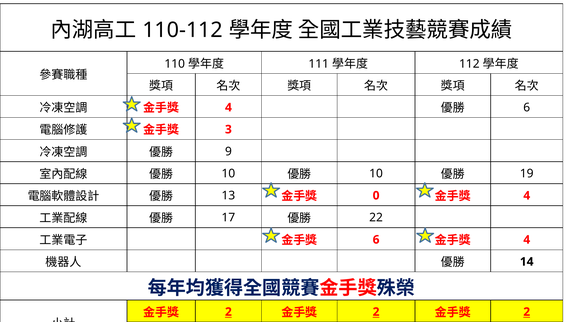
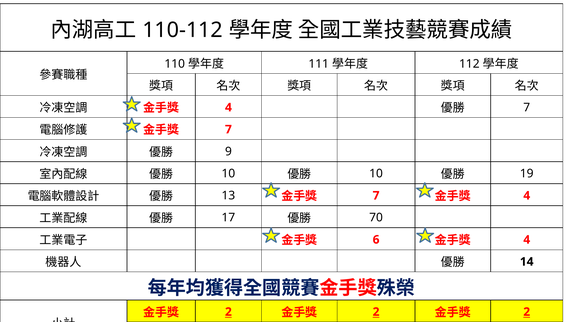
6: 6 -> 7 (527, 107)
3: 3 -> 7 (228, 129)
0: 0 -> 7 (376, 195)
22: 22 -> 70 (376, 217)
